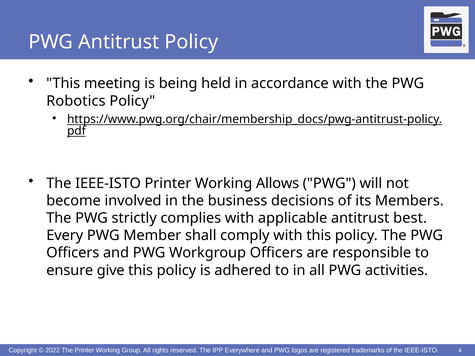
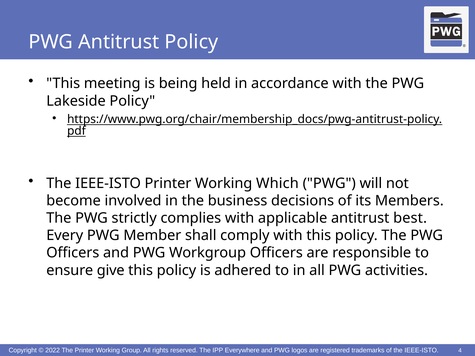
Robotics: Robotics -> Lakeside (76, 101)
Allows: Allows -> Which (277, 183)
